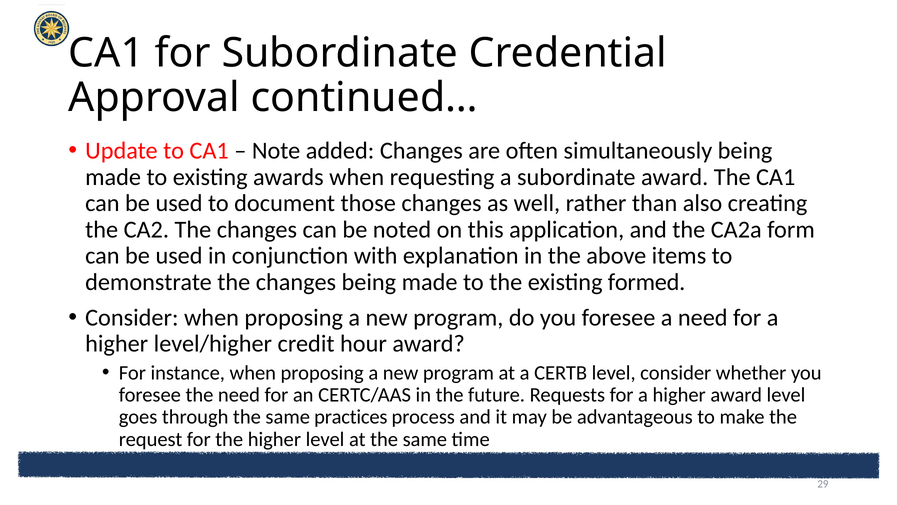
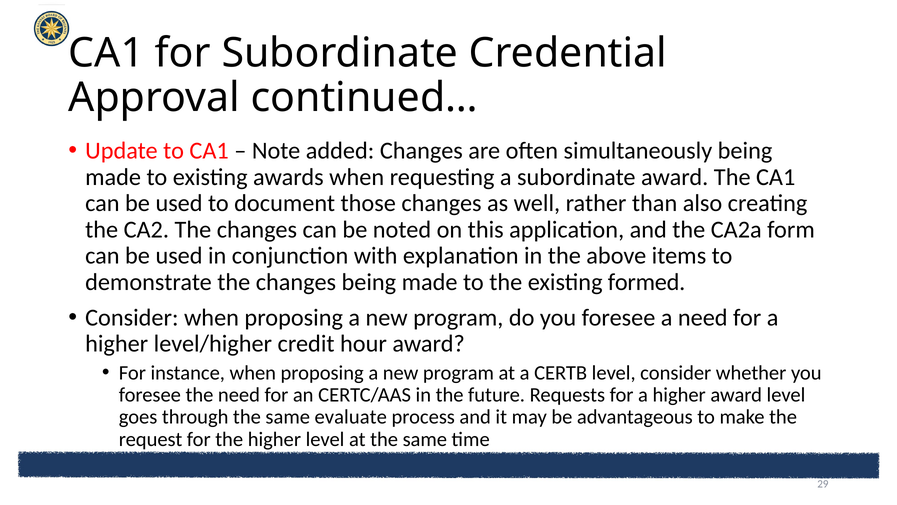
practices: practices -> evaluate (351, 417)
